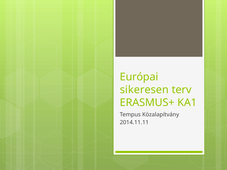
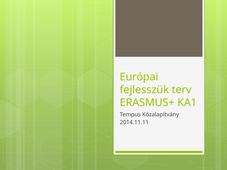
sikeresen: sikeresen -> fejlesszük (144, 90)
